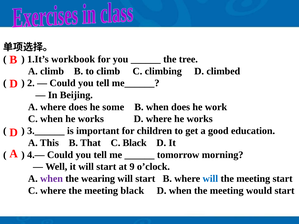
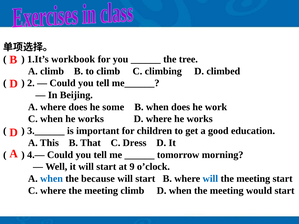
C Black: Black -> Dress (135, 143)
when colour: purple -> blue (52, 179)
wearing: wearing -> because (98, 179)
meeting black: black -> climb (132, 191)
